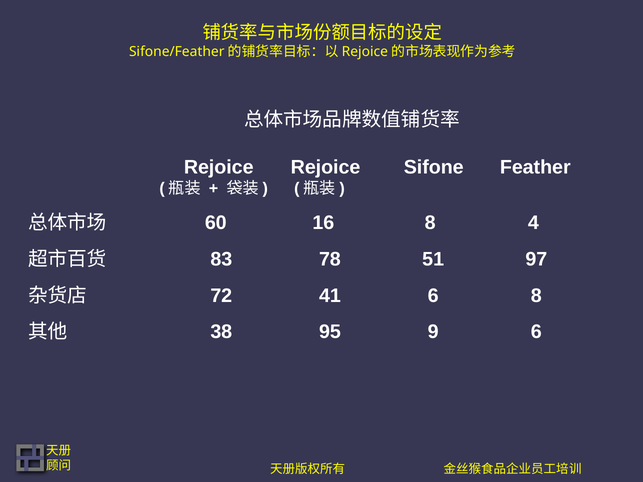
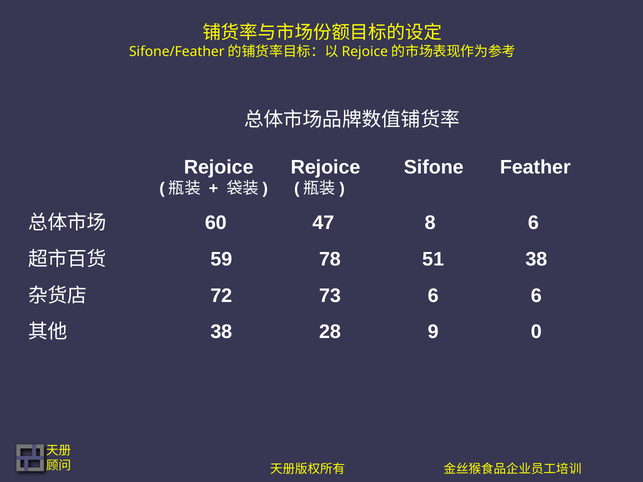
16: 16 -> 47 (323, 223)
8 4: 4 -> 6 (533, 223)
83: 83 -> 59 (221, 259)
51 97: 97 -> 38 (536, 259)
41: 41 -> 73 (330, 296)
6 8: 8 -> 6 (536, 296)
95: 95 -> 28 (330, 332)
9 6: 6 -> 0 (536, 332)
